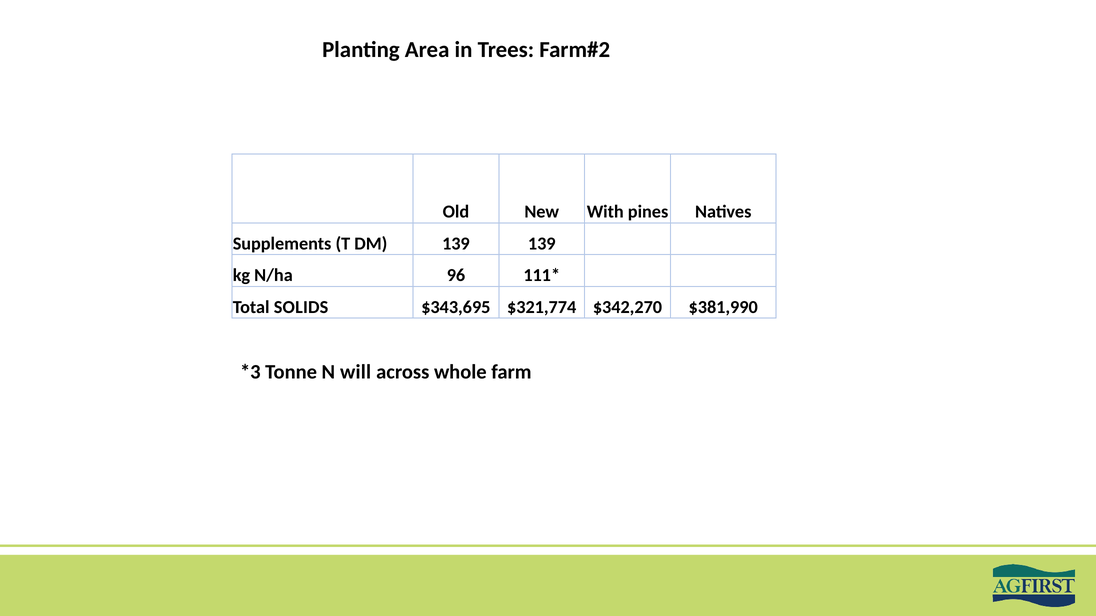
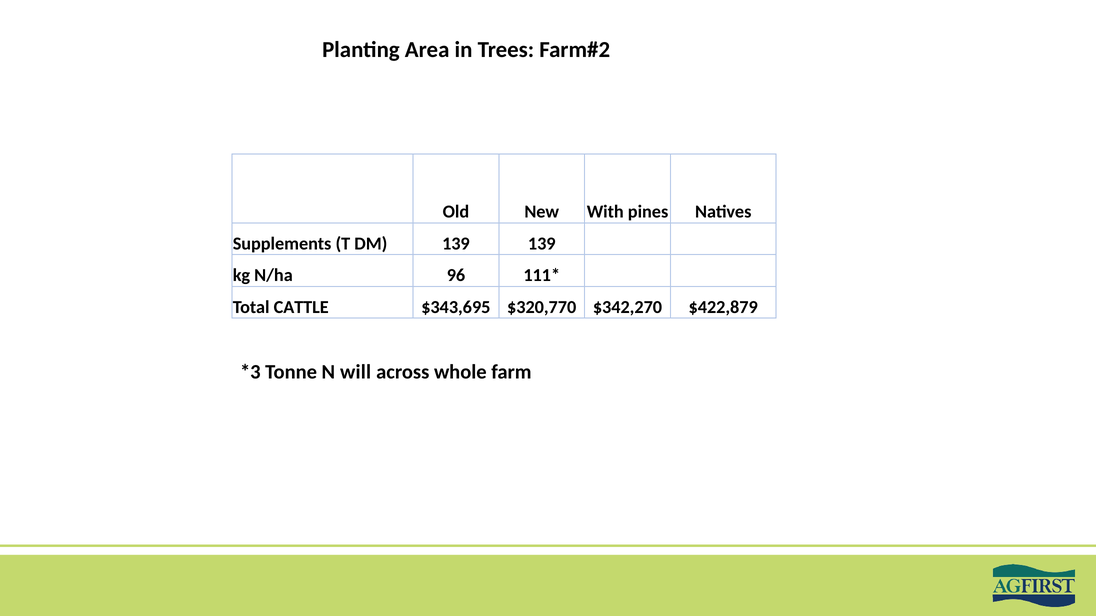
SOLIDS: SOLIDS -> CATTLE (301, 307)
$321,774: $321,774 -> $320,770 (542, 307)
$381,990: $381,990 -> $422,879 (723, 307)
